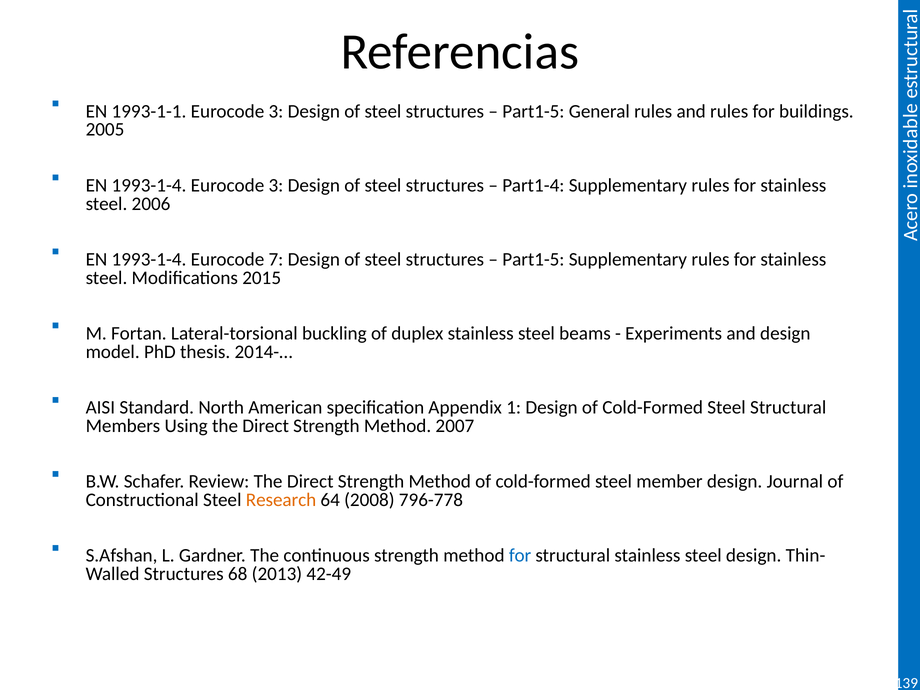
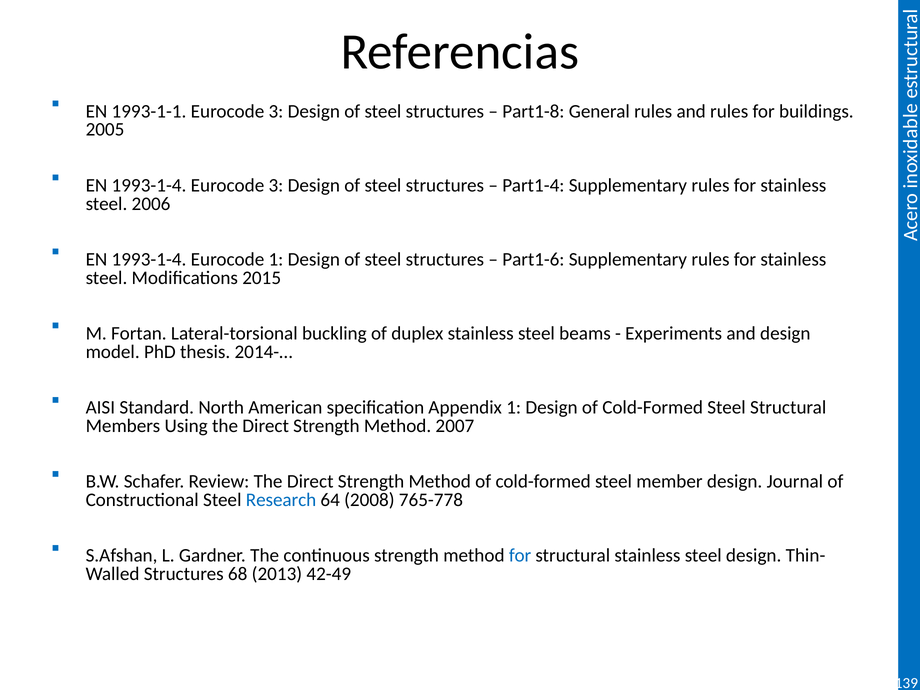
Part1-5: Part1-5 -> Part1-8 (533, 111)
Eurocode 7: 7 -> 1 (276, 259)
Part1-5: Part1-5 -> Part1-6 (533, 259)
Research colour: orange -> blue (281, 500)
796-778: 796-778 -> 765-778 (431, 500)
